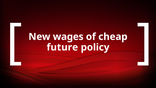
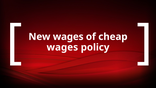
future: future -> wages (62, 47)
